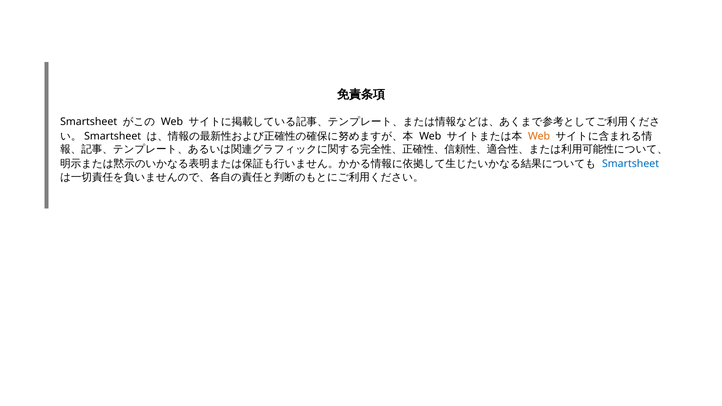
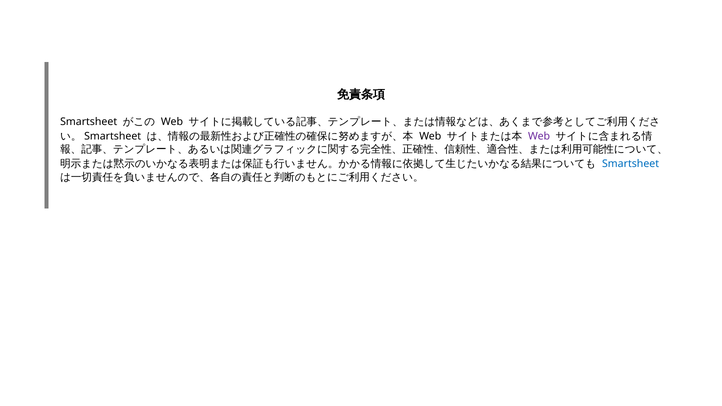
Web colour: orange -> purple (539, 136)
